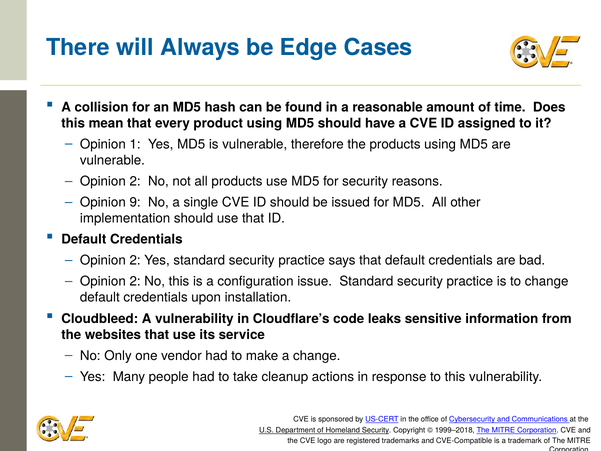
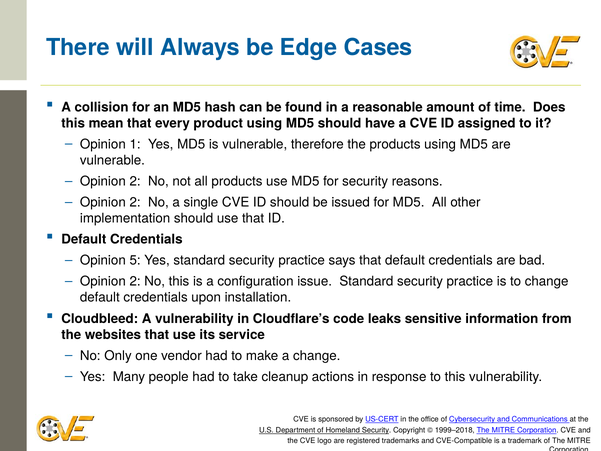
9: 9 -> 2 (135, 202)
2: 2 -> 5 (135, 260)
